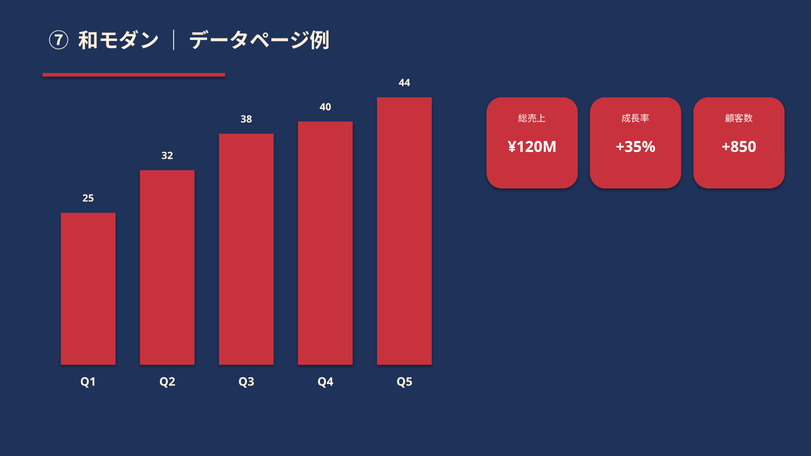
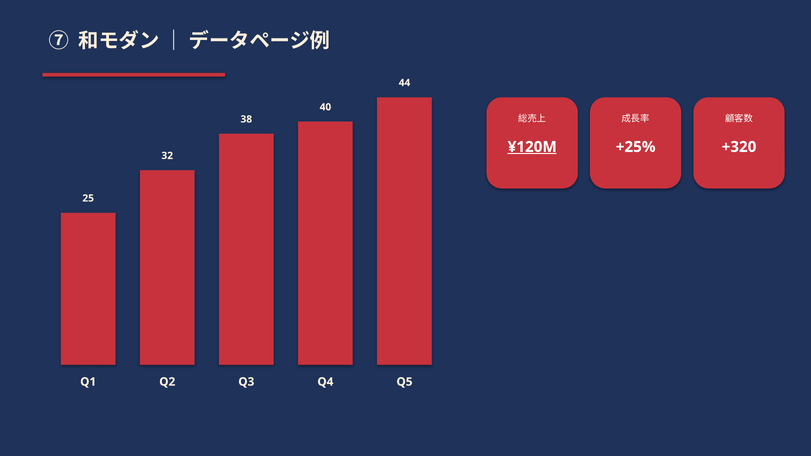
¥120M underline: none -> present (532, 147)
+35%: +35% -> +25% (636, 147)
+850: +850 -> +320 (739, 147)
